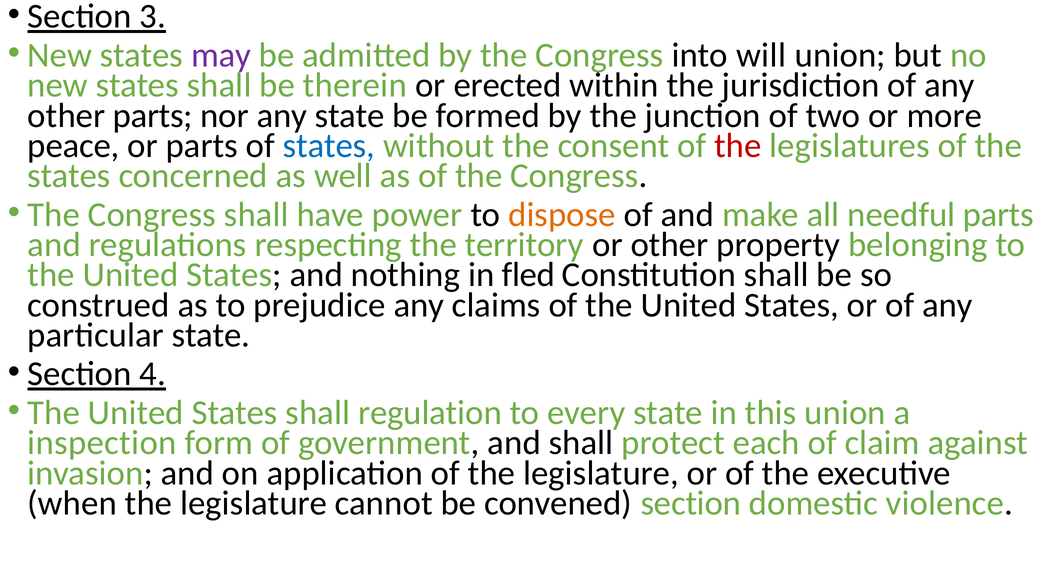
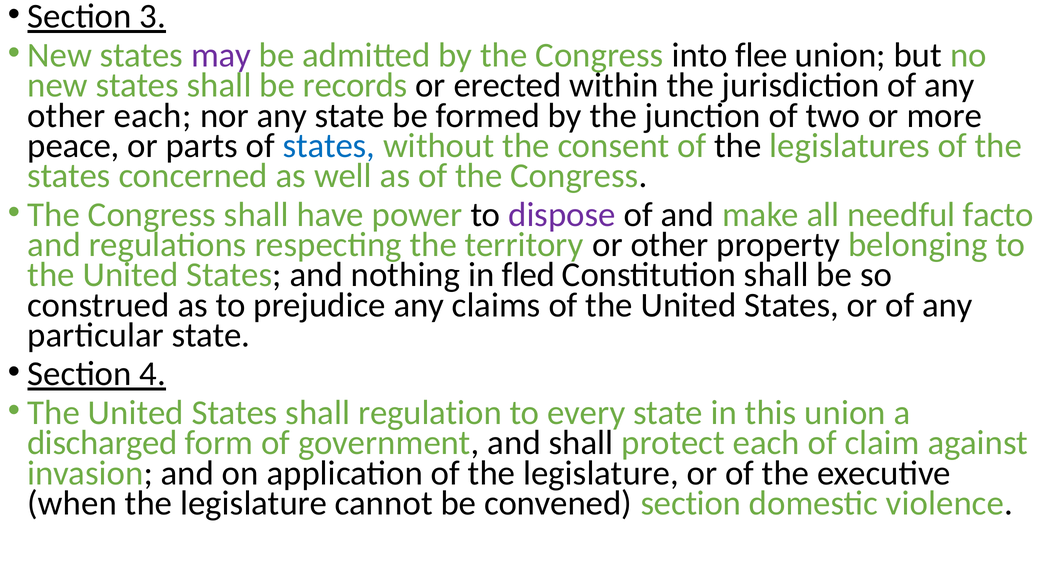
will: will -> flee (762, 55)
therein: therein -> records (355, 86)
other parts: parts -> each (152, 116)
the colour: red -> black (738, 146)
dispose colour: orange -> purple (562, 215)
needful parts: parts -> facto (998, 215)
inspection: inspection -> discharged (102, 443)
